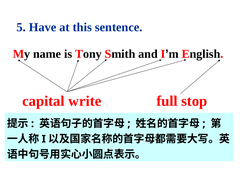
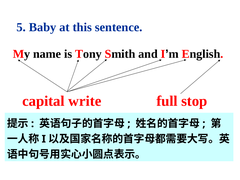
Have: Have -> Baby (43, 27)
